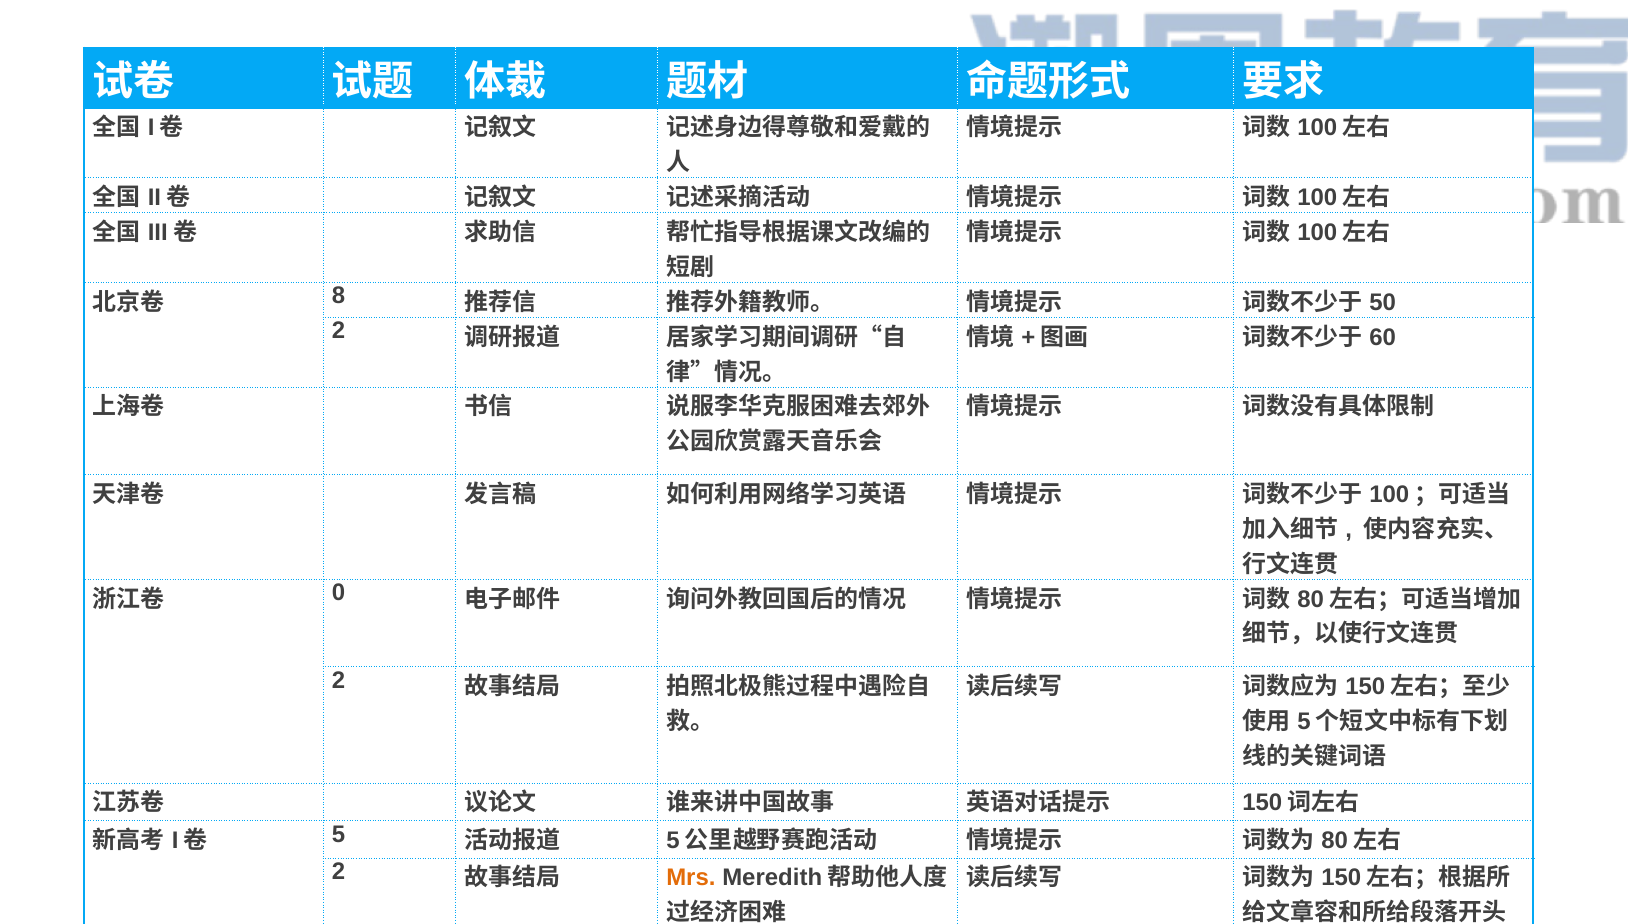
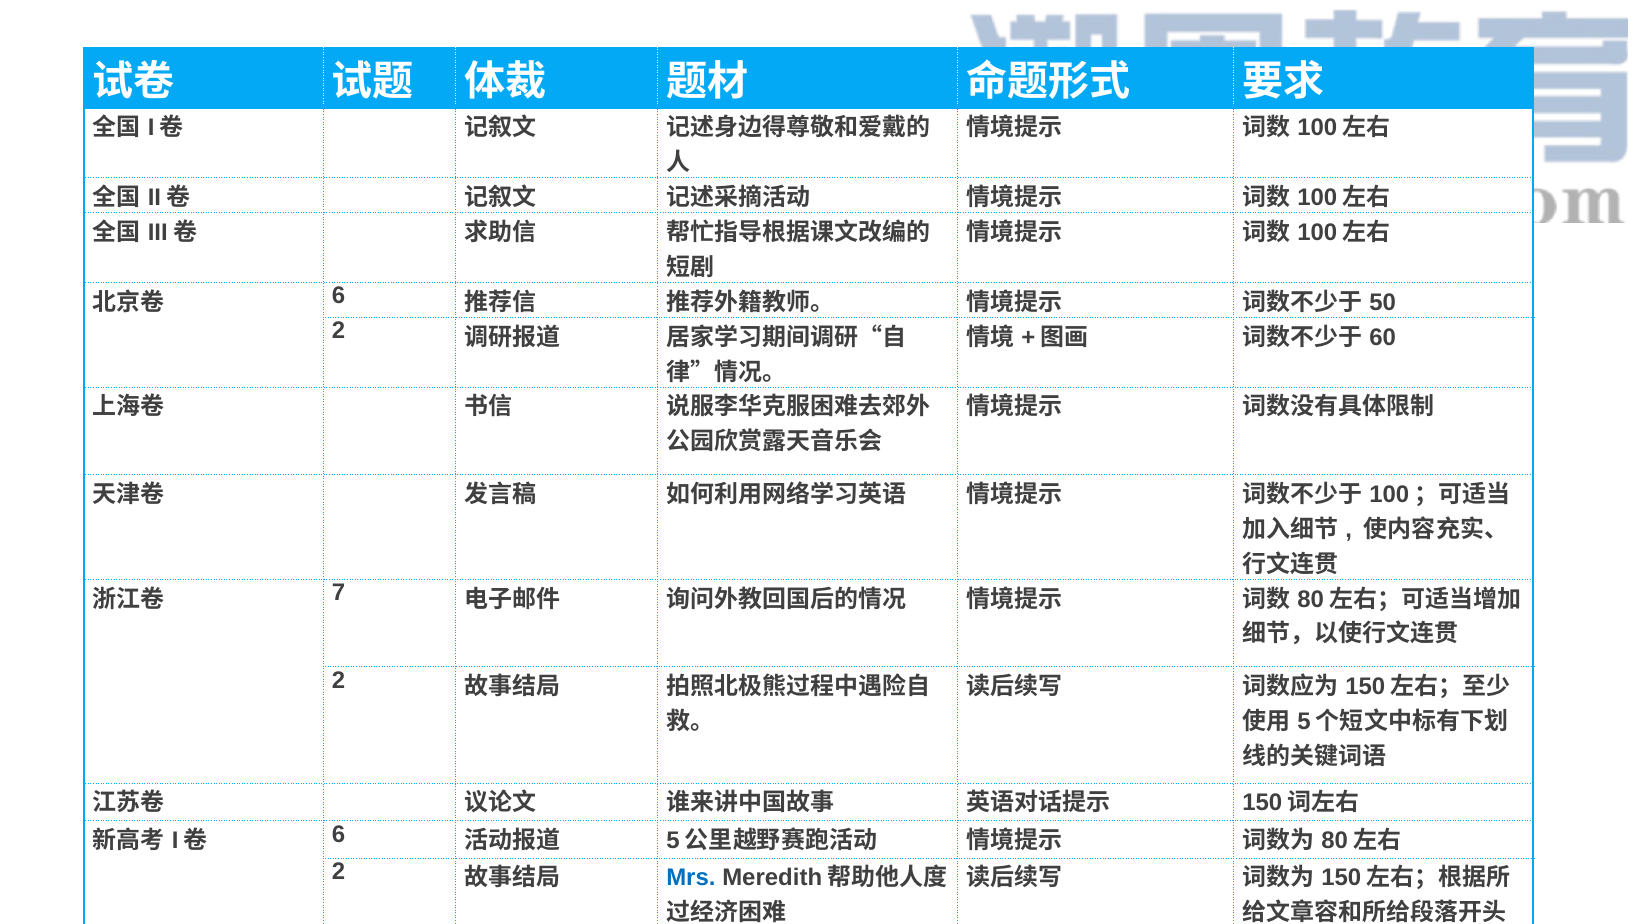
8: 8 -> 6 (338, 296)
0: 0 -> 7 (338, 593)
5: 5 -> 6 (338, 834)
Mrs colour: orange -> blue (691, 878)
